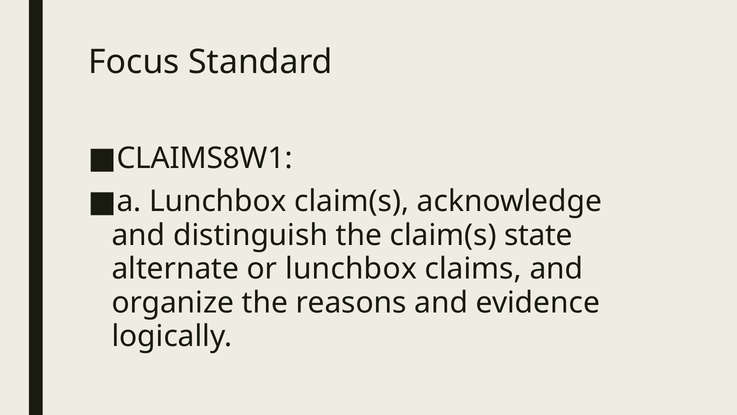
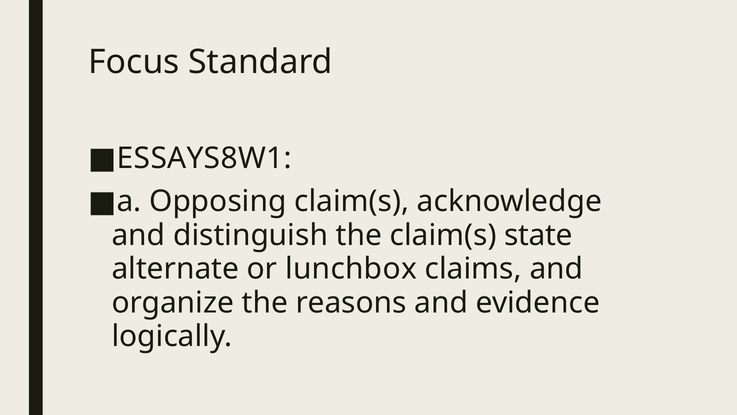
CLAIMS8W1: CLAIMS8W1 -> ESSAYS8W1 (204, 158)
a Lunchbox: Lunchbox -> Opposing (218, 201)
